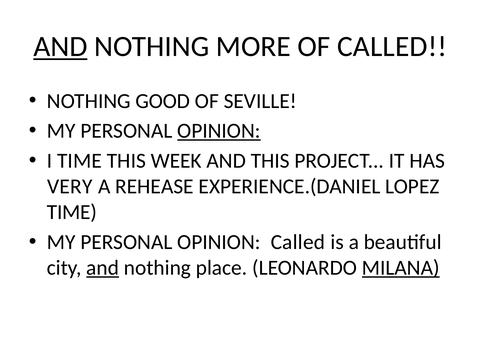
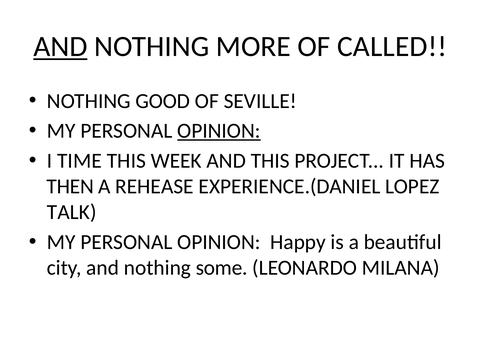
VERY: VERY -> THEN (70, 186)
TIME: TIME -> TALK (72, 212)
OPINION Called: Called -> Happy (298, 242)
and underline: present -> none (103, 268)
place: place -> some (222, 268)
MILANA underline: present -> none (401, 268)
